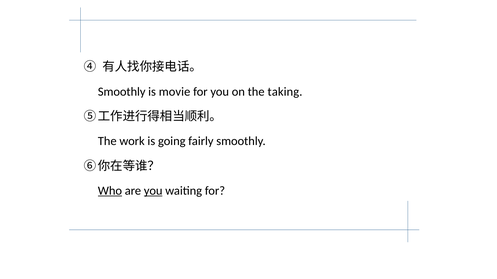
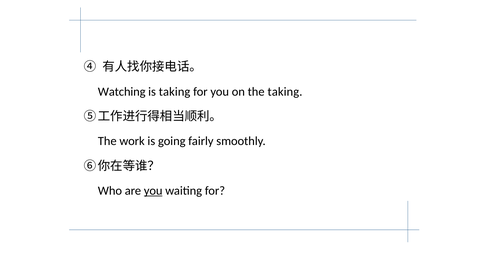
Smoothly: Smoothly -> Watching (122, 92)
is movie: movie -> taking (175, 92)
Who underline: present -> none (110, 191)
